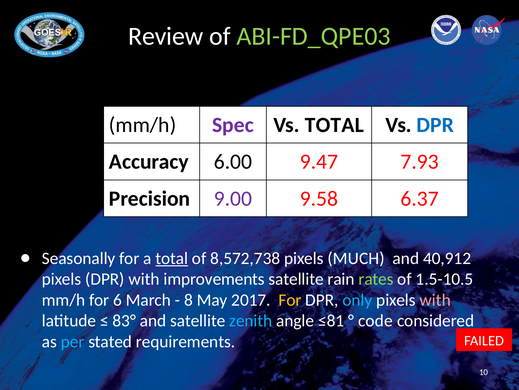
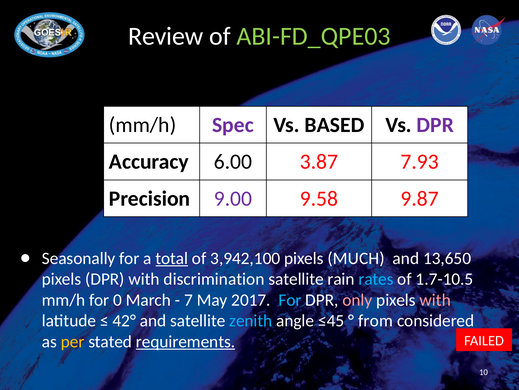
Vs TOTAL: TOTAL -> BASED (334, 125)
DPR colour: blue -> purple (435, 125)
9.47: 9.47 -> 3.87 (319, 161)
6.37: 6.37 -> 9.87 (420, 198)
8,572,738: 8,572,738 -> 3,942,100 (245, 258)
40,912: 40,912 -> 13,650 (447, 258)
improvements: improvements -> discrimination (214, 279)
rates colour: light green -> light blue (376, 279)
1.5-10.5: 1.5-10.5 -> 1.7-10.5 (444, 279)
6: 6 -> 0 (117, 299)
8: 8 -> 7 (188, 299)
For colour: yellow -> light blue (290, 299)
only colour: light blue -> pink (357, 299)
83°: 83° -> 42° (124, 320)
≤81: ≤81 -> ≤45 (331, 320)
code: code -> from (375, 320)
per colour: light blue -> yellow (73, 341)
requirements underline: none -> present (186, 341)
